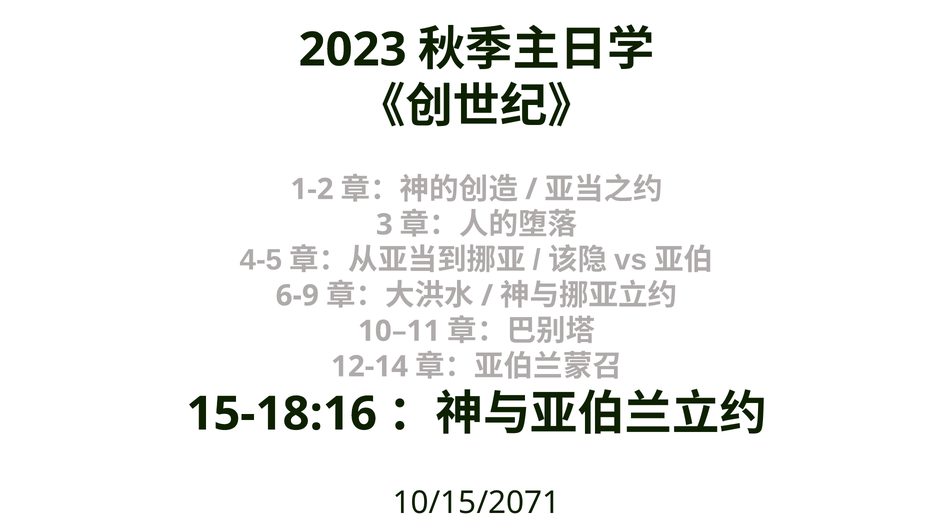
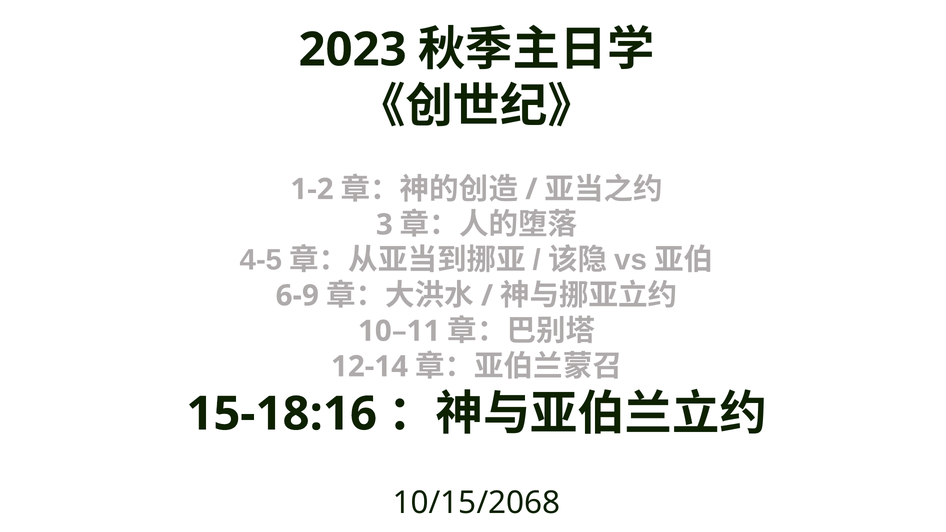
10/15/2071: 10/15/2071 -> 10/15/2068 (477, 503)
